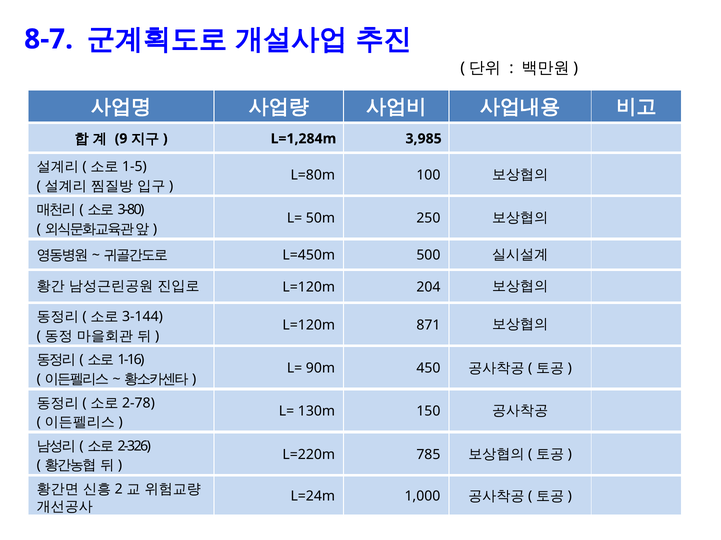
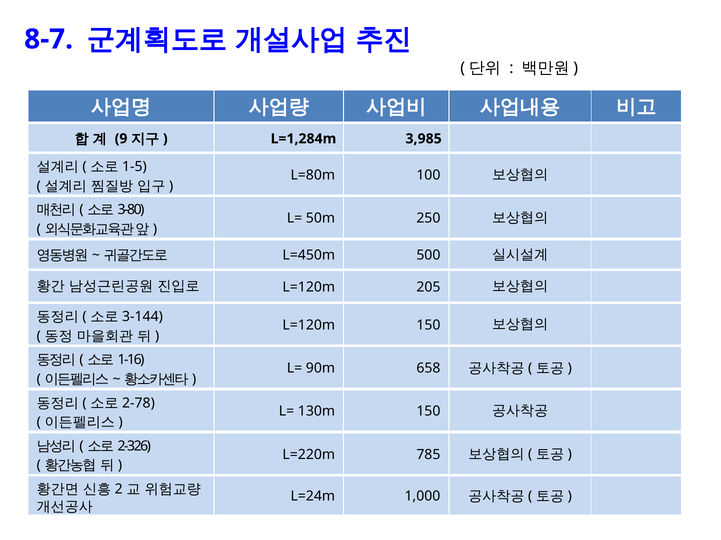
204: 204 -> 205 (428, 288)
L=120m 871: 871 -> 150 (428, 326)
450: 450 -> 658 (428, 369)
